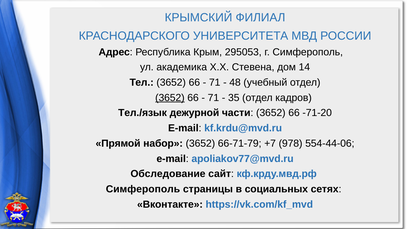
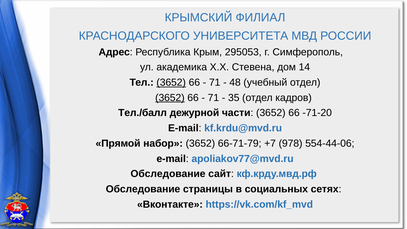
3652 underline: none -> present (171, 82)
Тел./язык: Тел./язык -> Тел./балл (143, 113)
Симферополь: Симферополь -> Обследование (143, 189)
